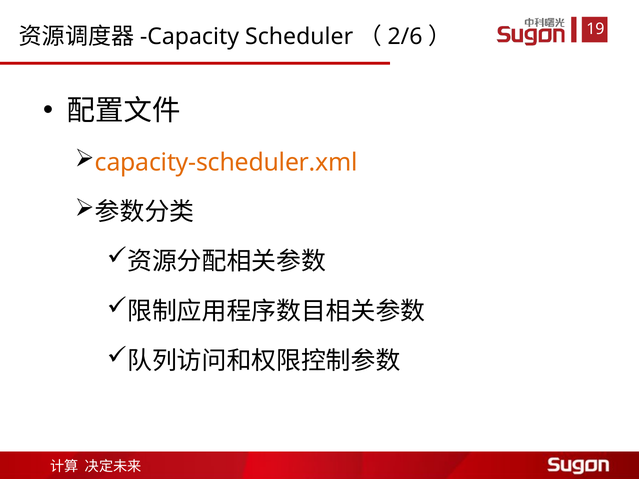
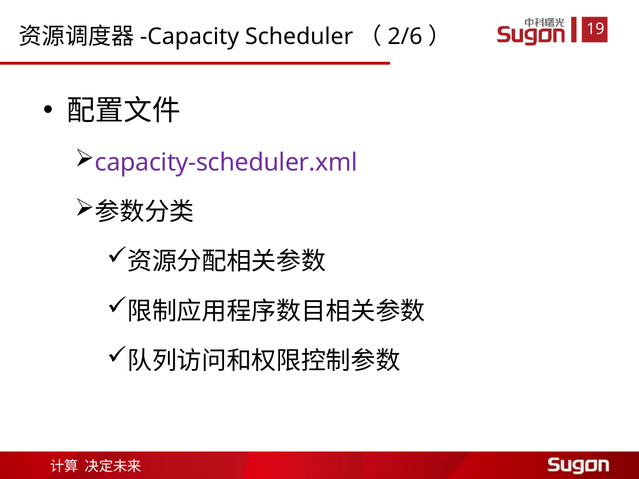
capacity-scheduler.xml colour: orange -> purple (226, 162)
